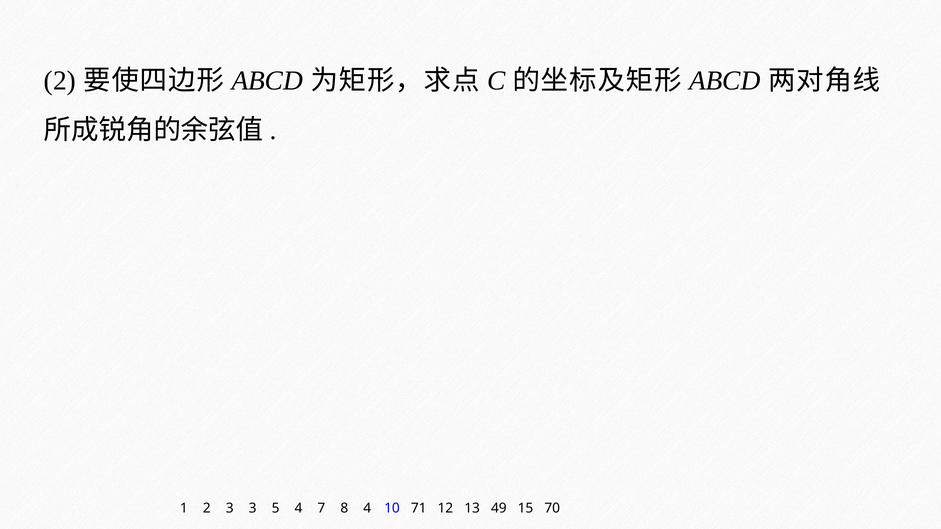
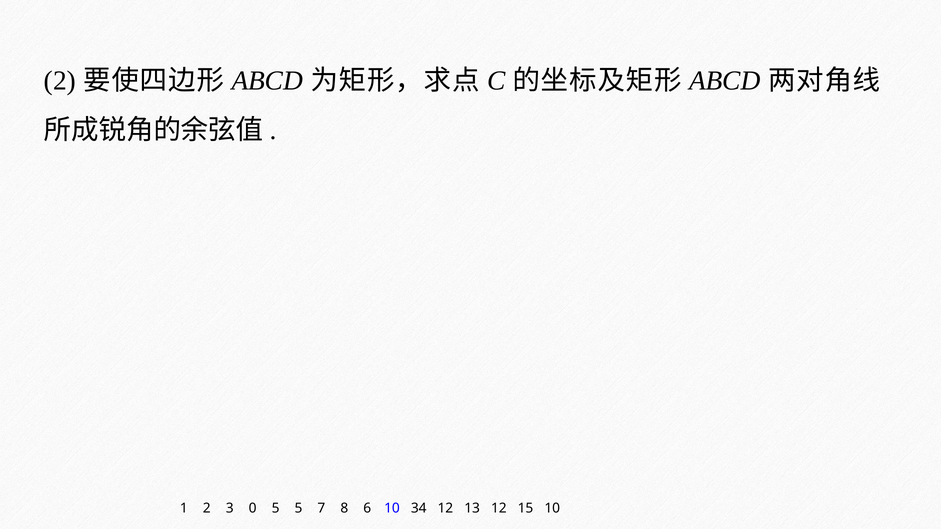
3 3: 3 -> 0 (253, 509)
5 4: 4 -> 5 (298, 509)
8 4: 4 -> 6 (367, 509)
71: 71 -> 34 (419, 509)
13 49: 49 -> 12 (499, 509)
15 70: 70 -> 10 (552, 509)
